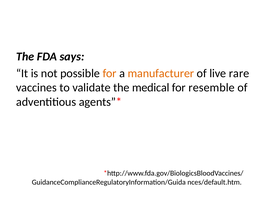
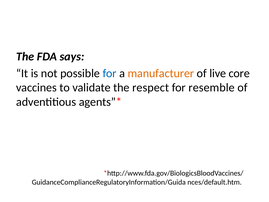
for colour: orange -> blue (110, 73)
rare: rare -> core (239, 73)
medical: medical -> respect (151, 88)
